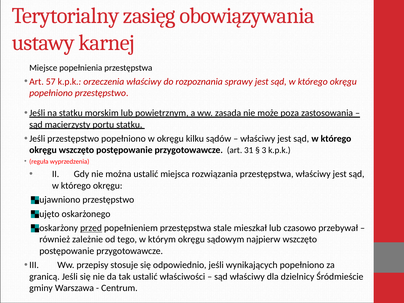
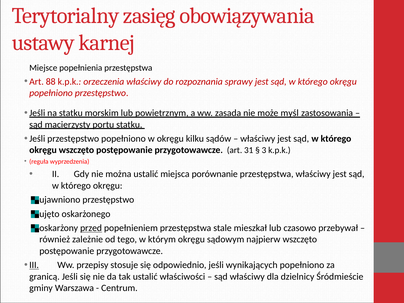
57: 57 -> 88 (51, 82)
poza: poza -> myśl (290, 113)
rozwiązania: rozwiązania -> porównanie (215, 174)
III underline: none -> present (34, 265)
